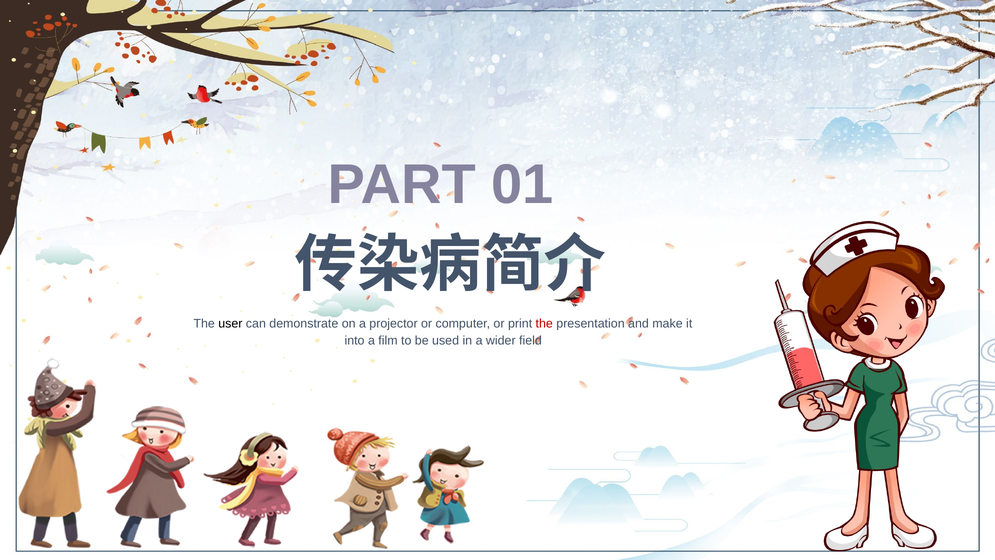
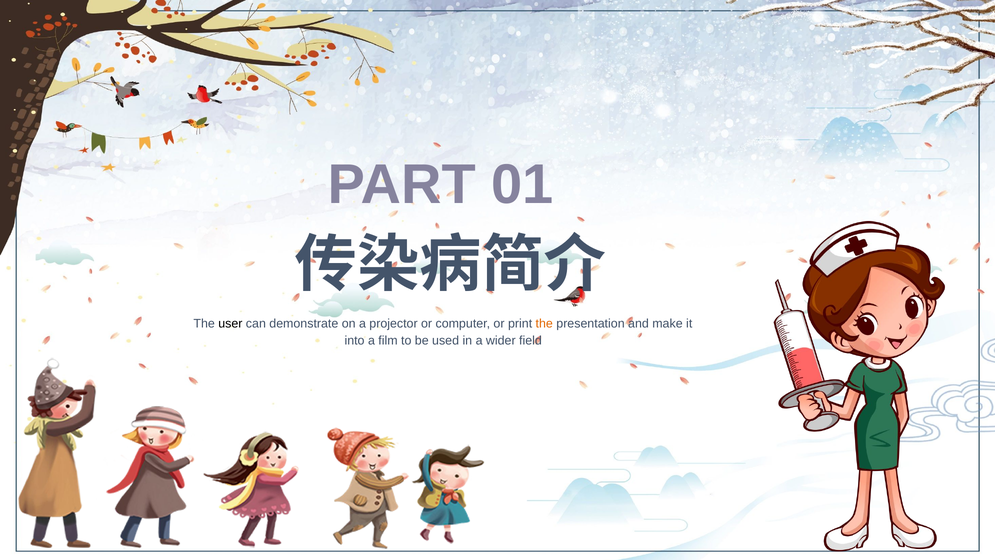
the colour: red -> orange (544, 323)
